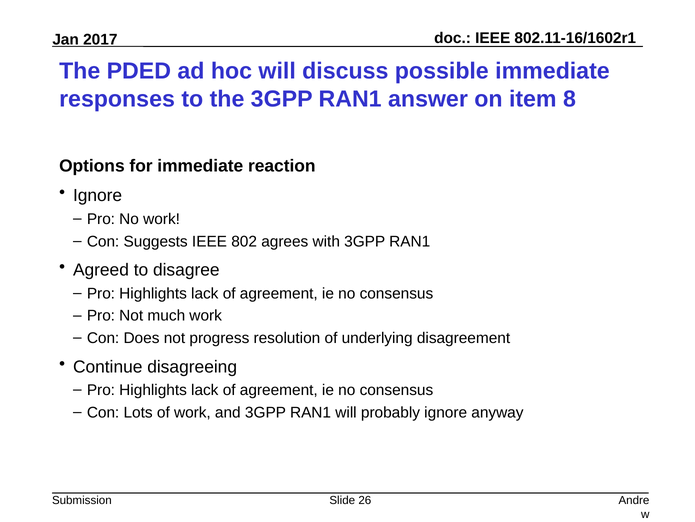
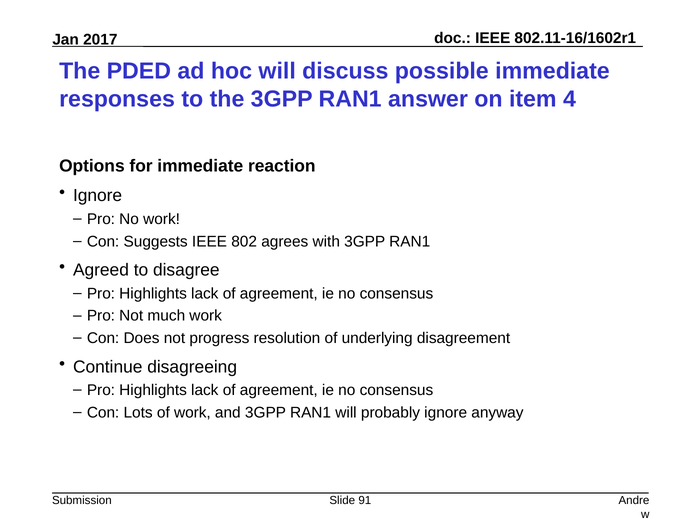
8: 8 -> 4 (570, 99)
26: 26 -> 91 (365, 500)
